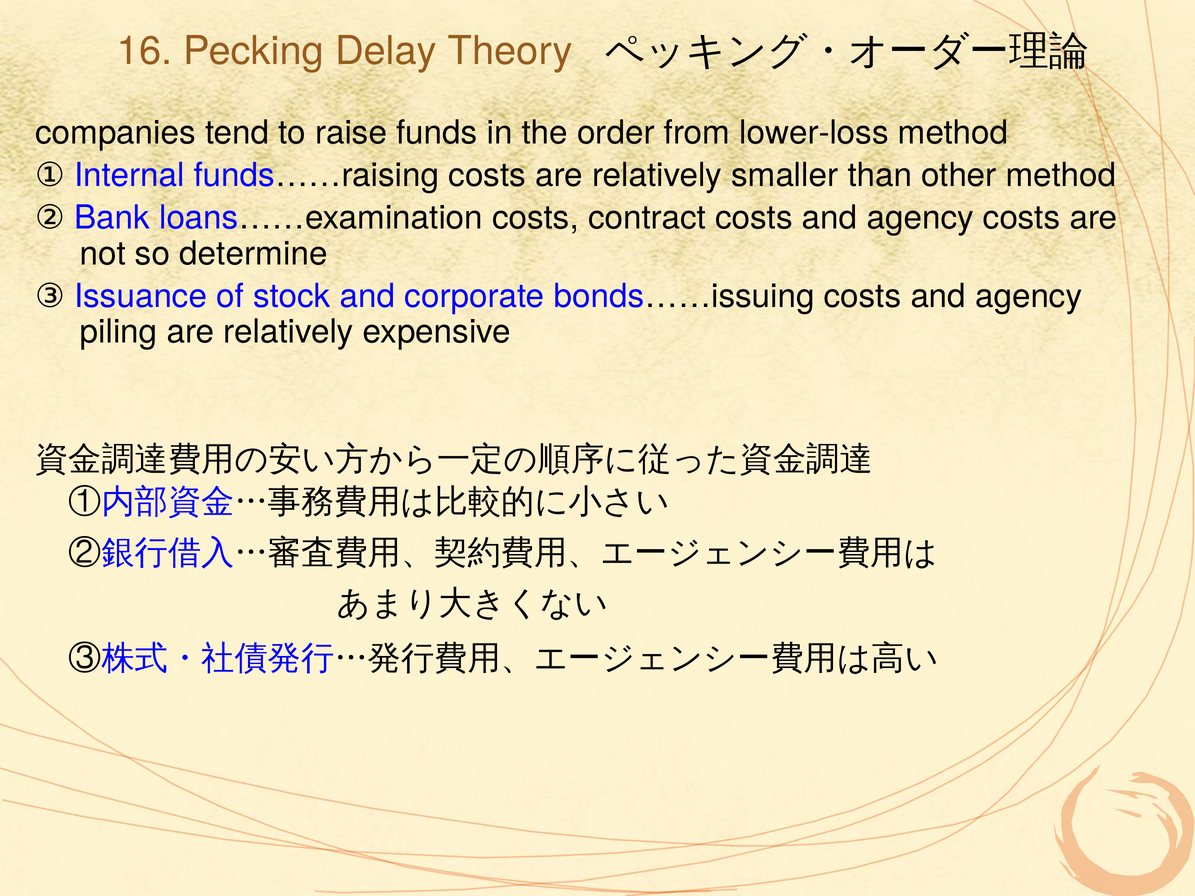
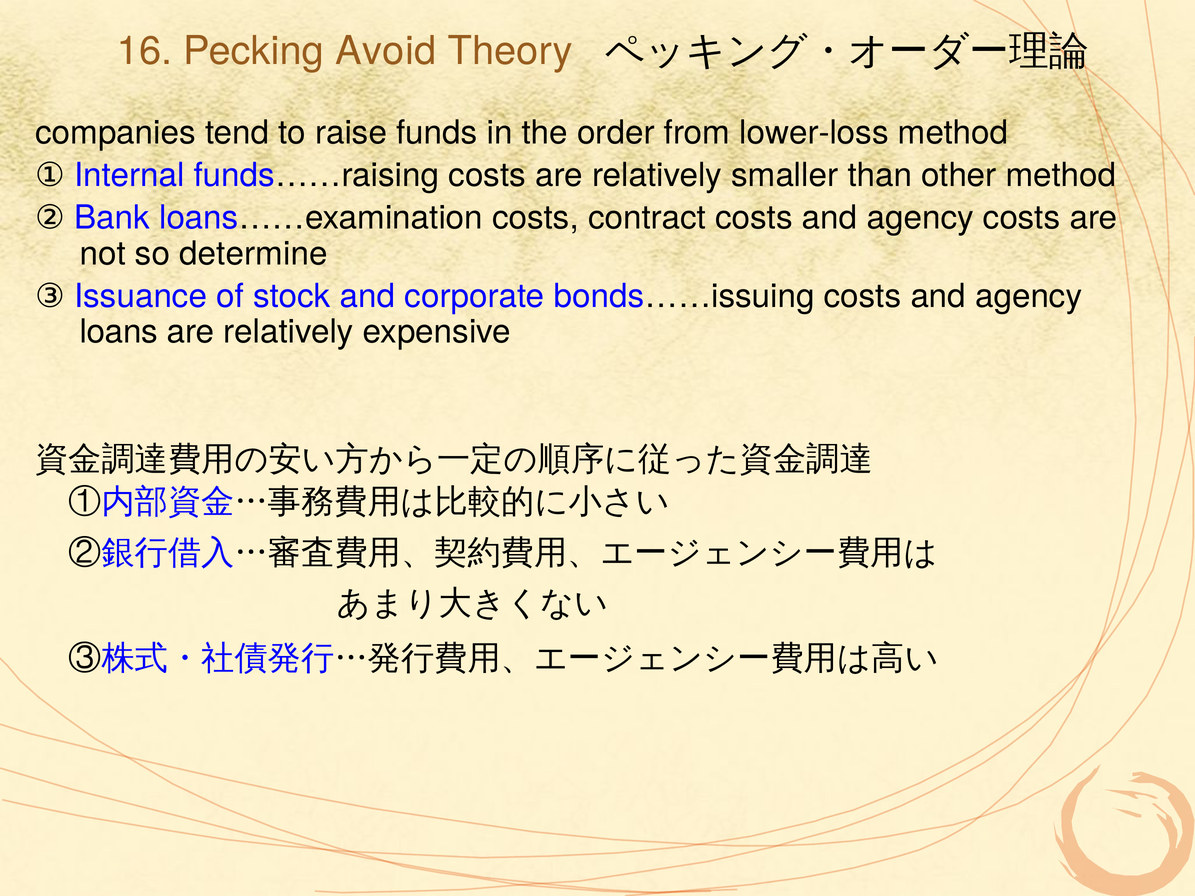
Delay: Delay -> Avoid (386, 51)
piling: piling -> loans (119, 332)
